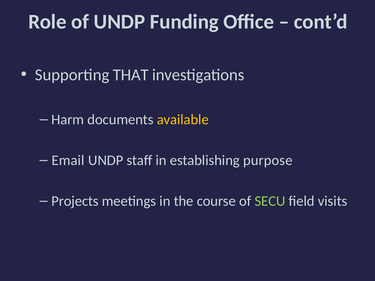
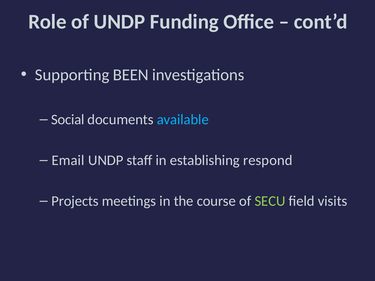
THAT: THAT -> BEEN (131, 75)
Harm: Harm -> Social (68, 120)
available colour: yellow -> light blue (183, 120)
purpose: purpose -> respond (268, 161)
